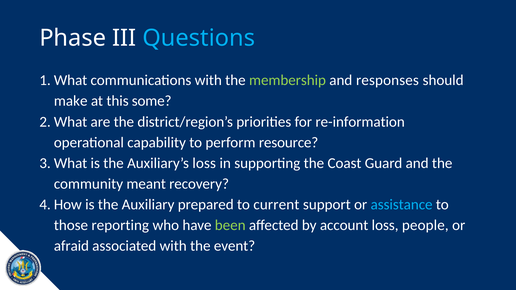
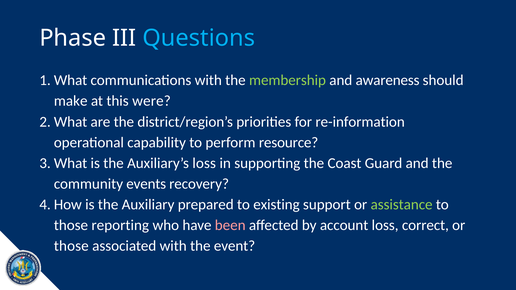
responses: responses -> awareness (388, 80)
some: some -> were (151, 101)
meant: meant -> events (146, 184)
current: current -> existing (276, 205)
assistance colour: light blue -> light green (402, 205)
been colour: light green -> pink (230, 225)
people: people -> correct (425, 225)
afraid: afraid -> those (71, 246)
